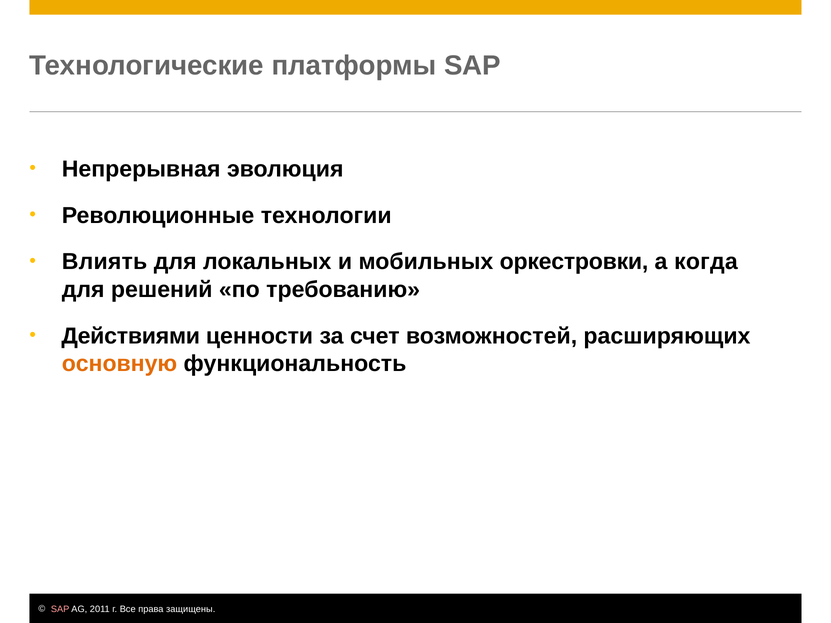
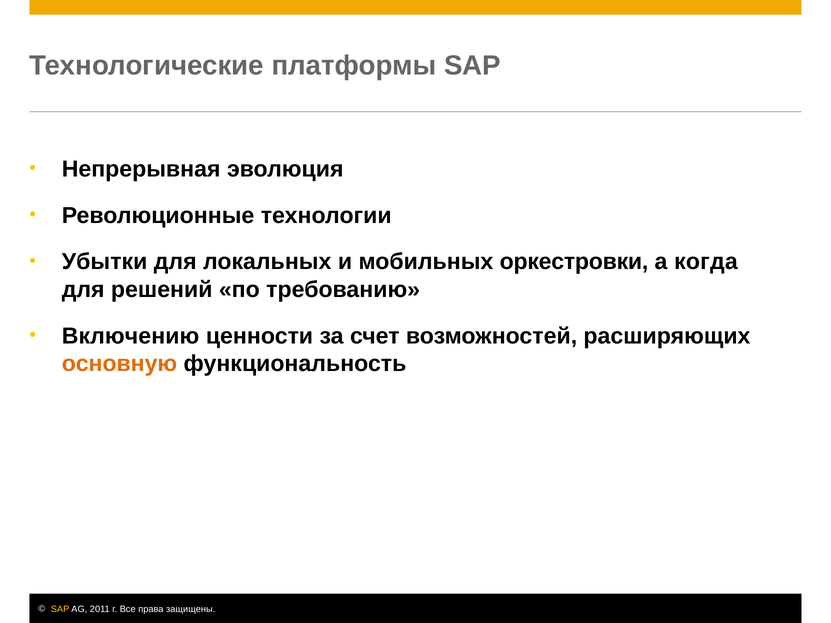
Влиять: Влиять -> Убытки (105, 262)
Действиями: Действиями -> Включению (131, 336)
SAP colour: pink -> yellow (60, 609)
